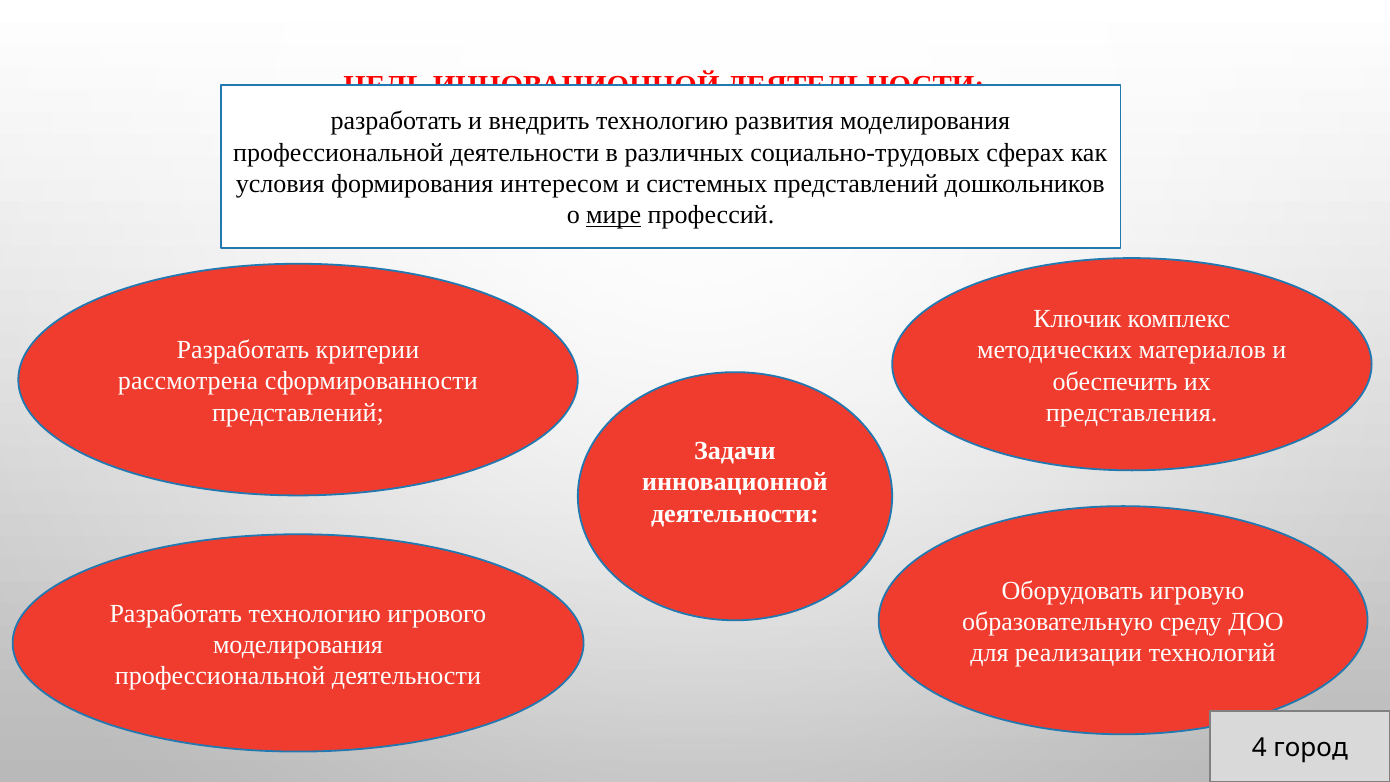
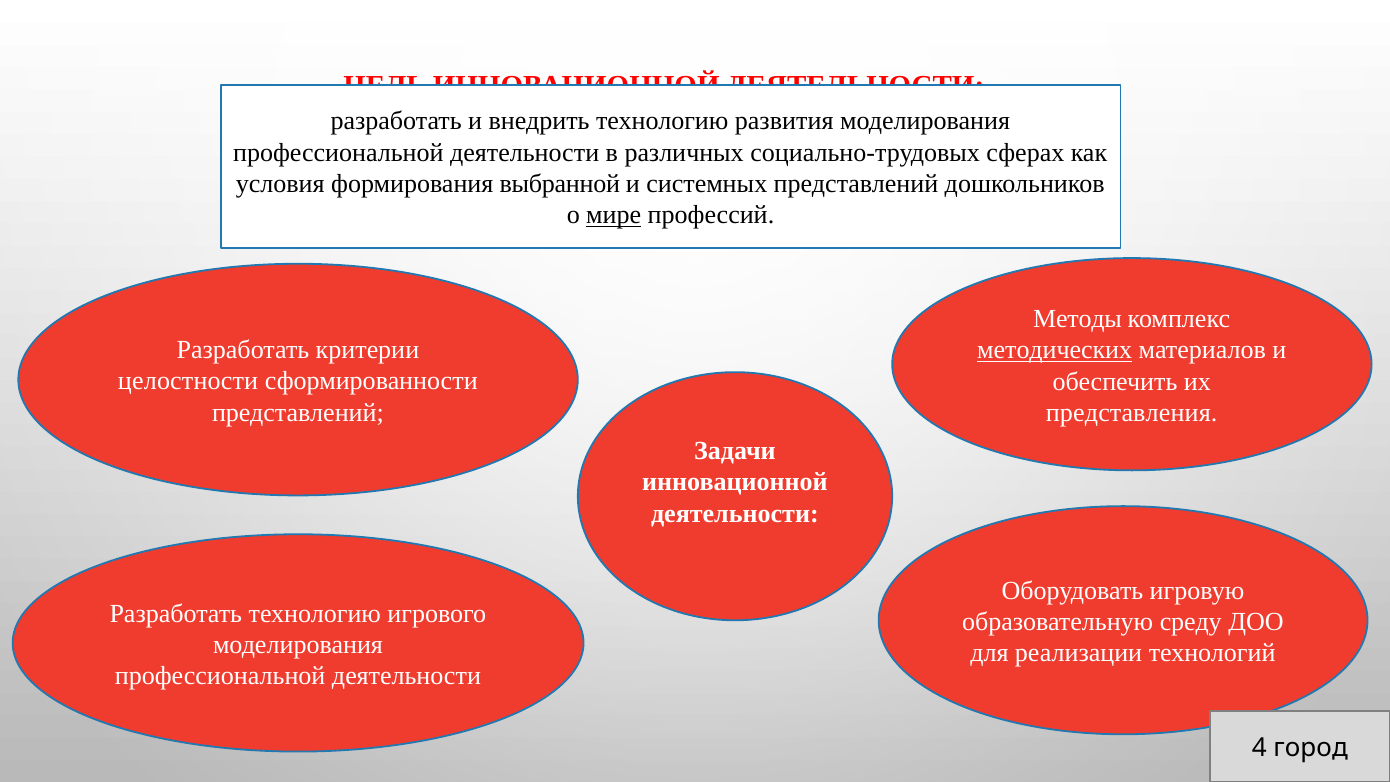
интересом: интересом -> выбранной (560, 184)
Ключик: Ключик -> Методы (1078, 319)
методических underline: none -> present (1055, 350)
рассмотрена: рассмотрена -> целостности (188, 381)
